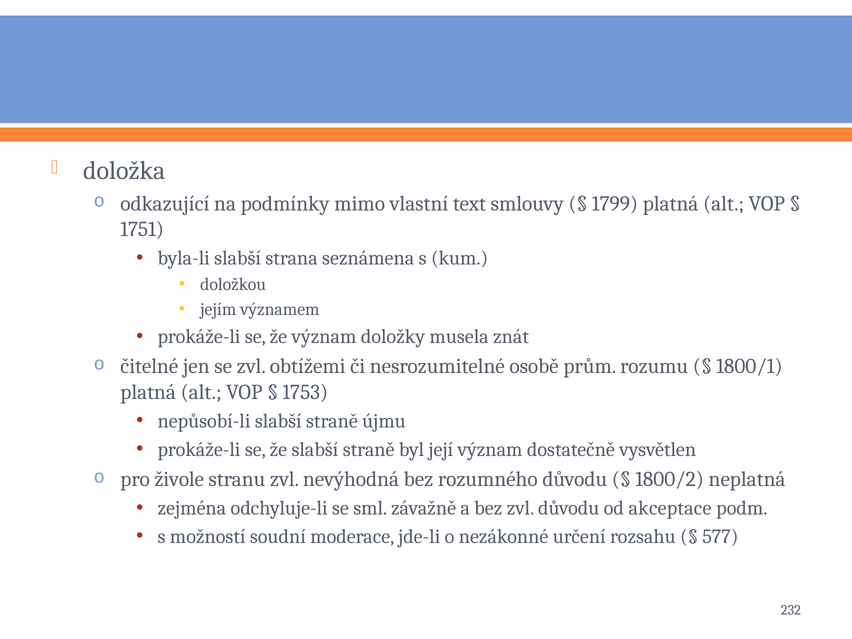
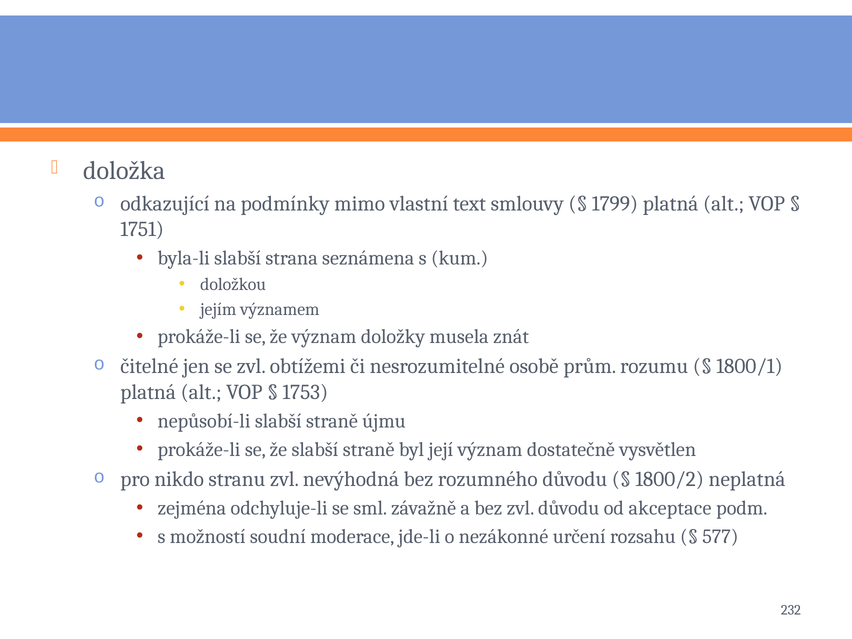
živole: živole -> nikdo (179, 479)
